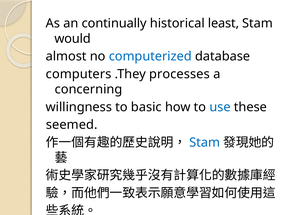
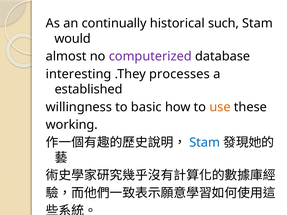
least: least -> such (223, 23)
computerized colour: blue -> purple (150, 56)
computers: computers -> interesting (79, 74)
concerning: concerning -> established (89, 89)
use colour: blue -> orange (220, 107)
seemed: seemed -> working (72, 125)
